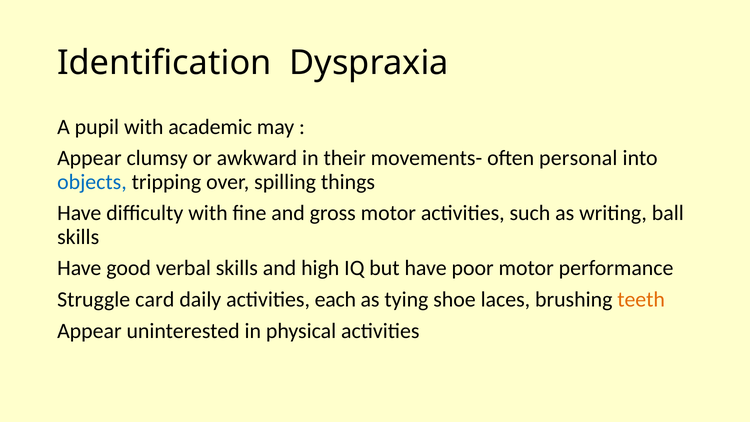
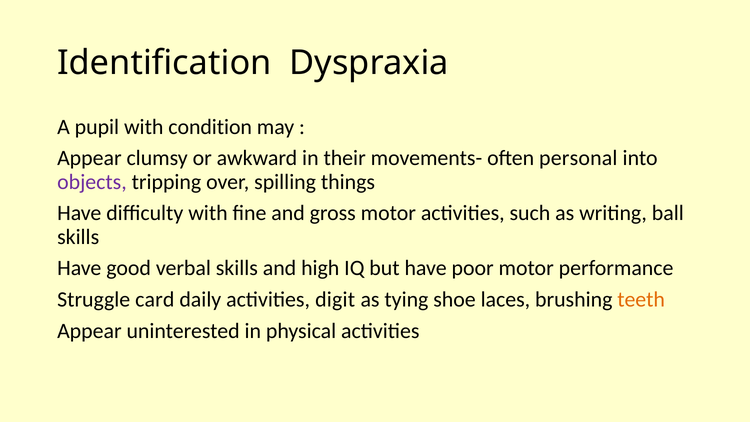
academic: academic -> condition (210, 127)
objects colour: blue -> purple (92, 182)
each: each -> digit (335, 300)
